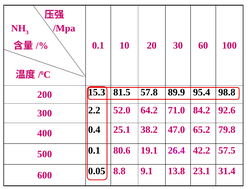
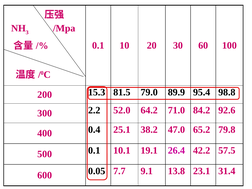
57.8: 57.8 -> 79.0 (149, 92)
80.6: 80.6 -> 10.1 (122, 150)
8.8: 8.8 -> 7.7 (119, 171)
